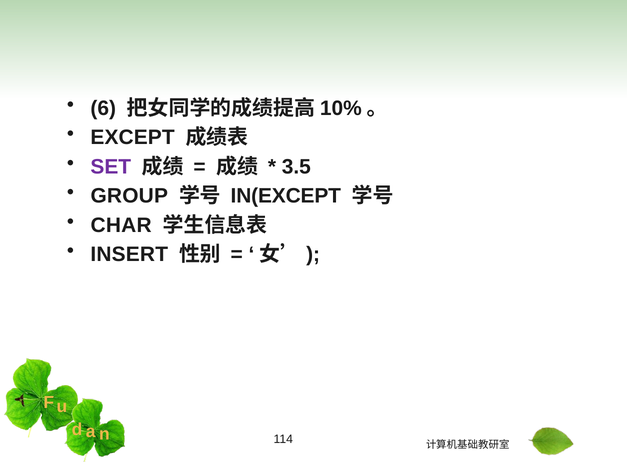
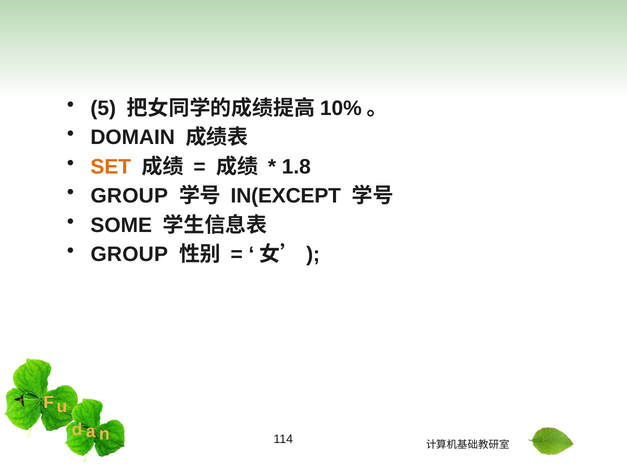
6: 6 -> 5 (103, 108)
EXCEPT: EXCEPT -> DOMAIN (133, 138)
SET colour: purple -> orange (111, 167)
3.5: 3.5 -> 1.8 (296, 167)
CHAR: CHAR -> SOME (121, 225)
INSERT: INSERT -> GROUP (129, 255)
